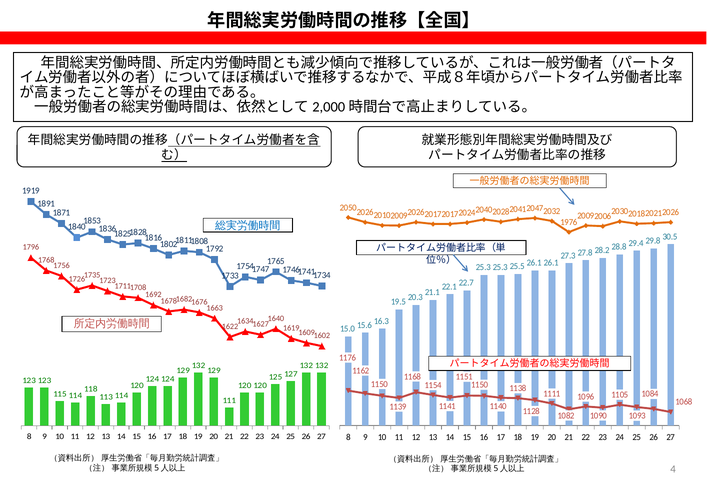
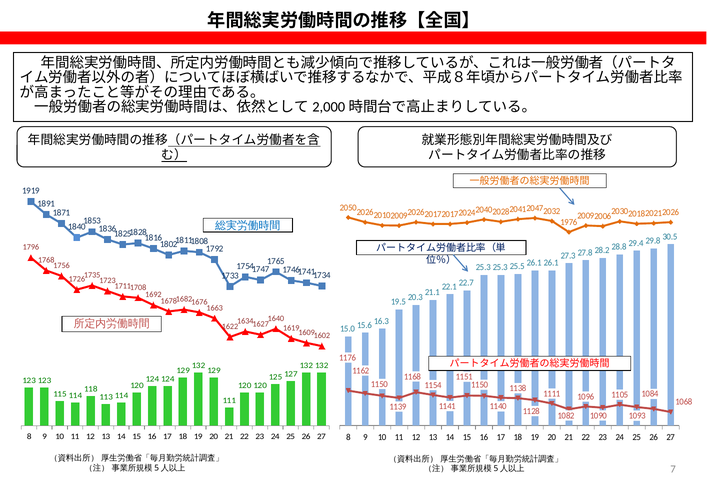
4: 4 -> 7 (673, 469)
